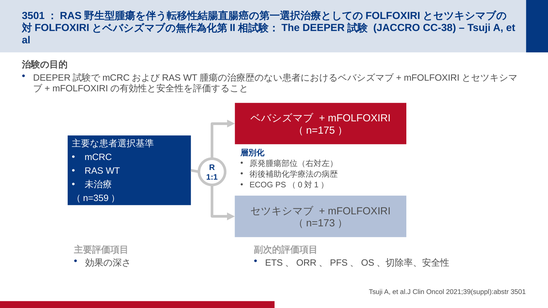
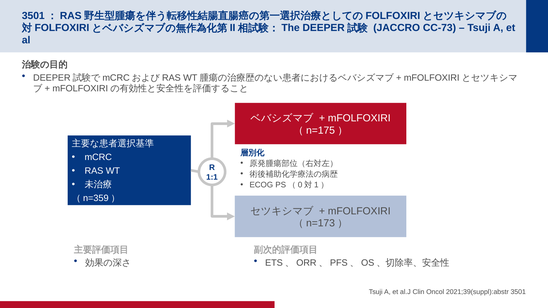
CC-38: CC-38 -> CC-73 (439, 28)
